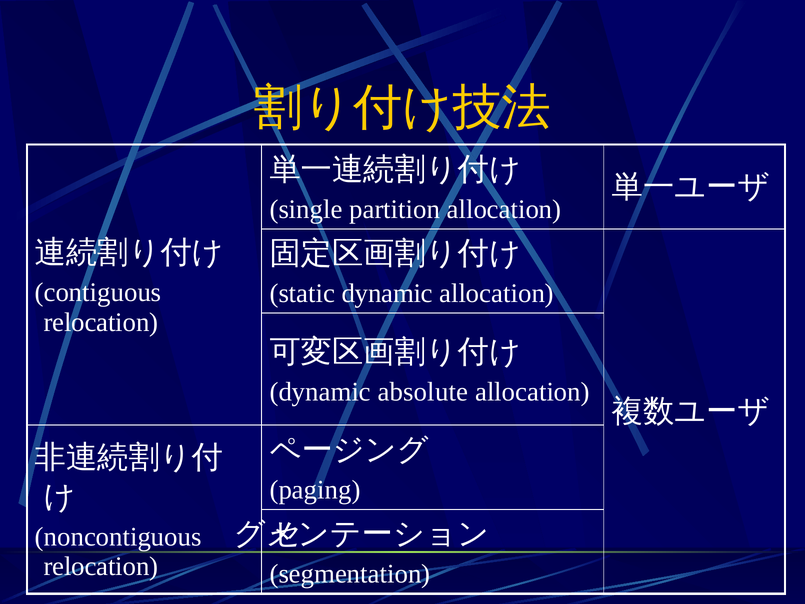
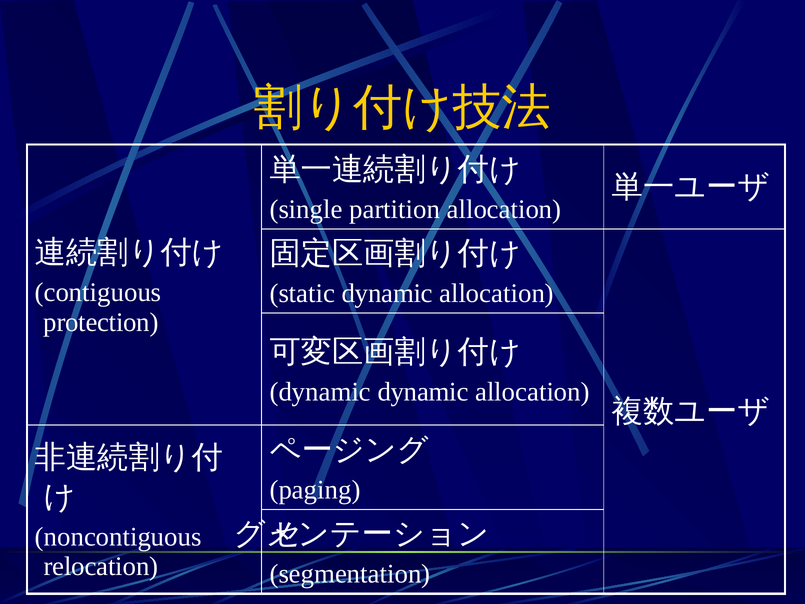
relocation: relocation -> protection (101, 322)
dynamic absolute: absolute -> dynamic (423, 392)
